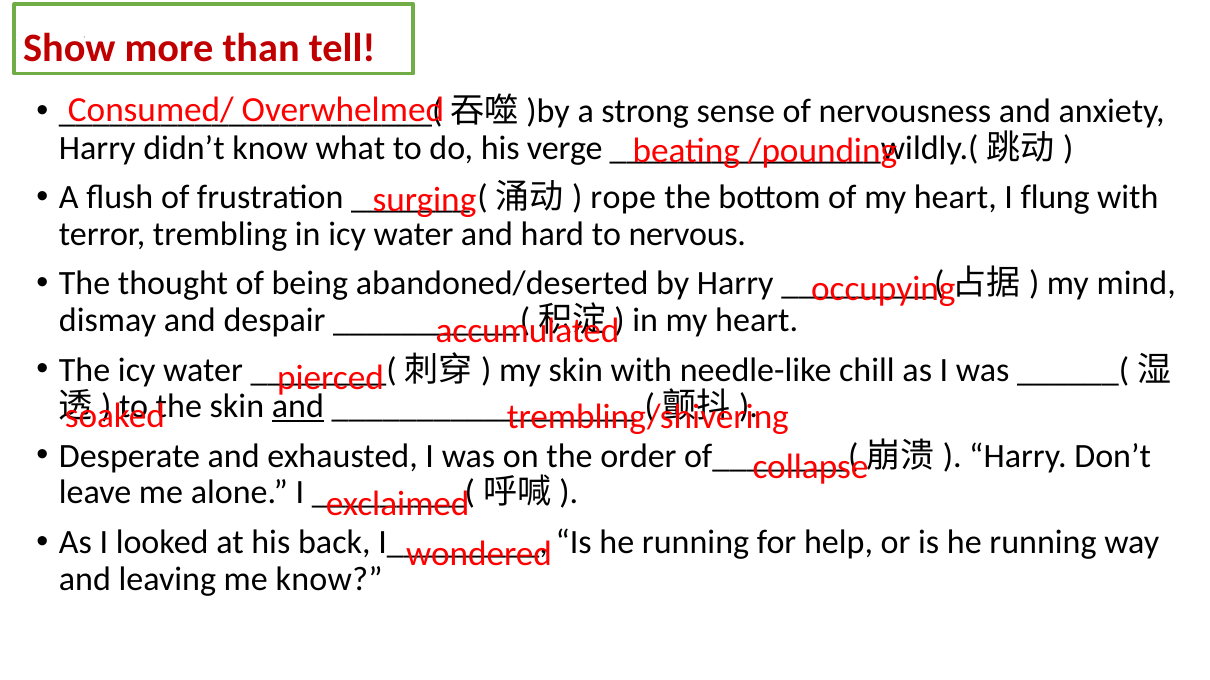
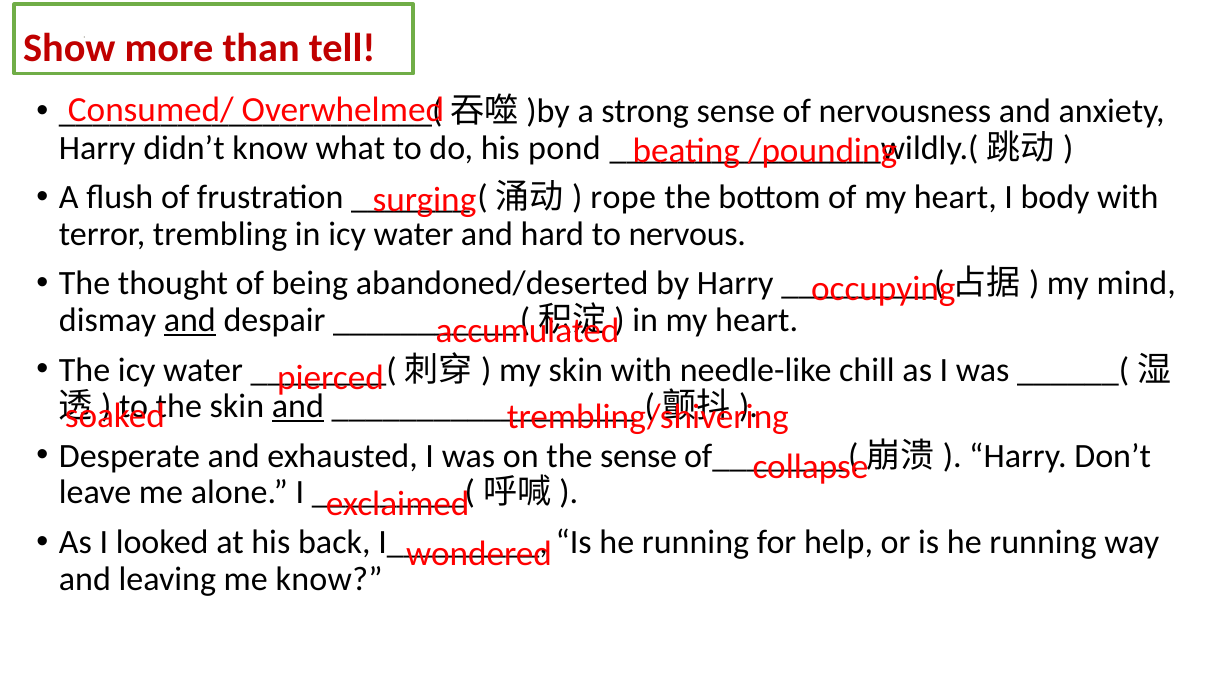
verge: verge -> pond (564, 148)
flung: flung -> body (1055, 198)
and underline: none -> present (190, 321)
the order: order -> sense (639, 456)
